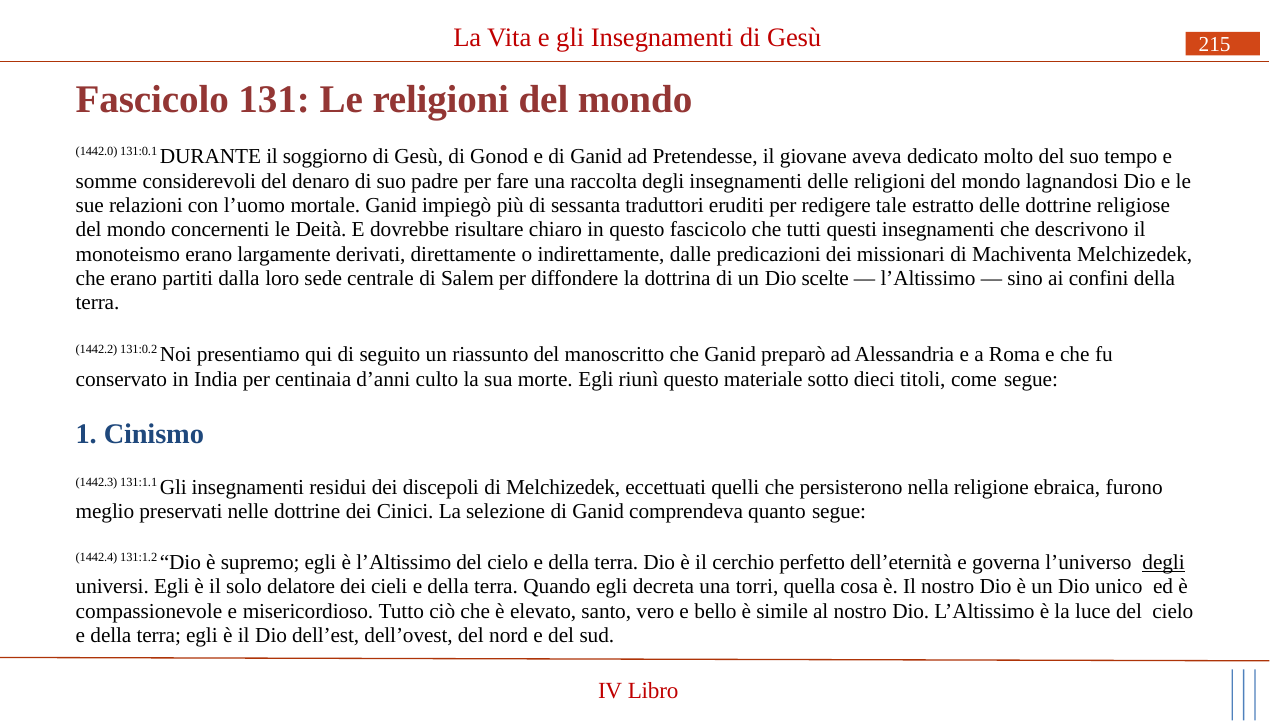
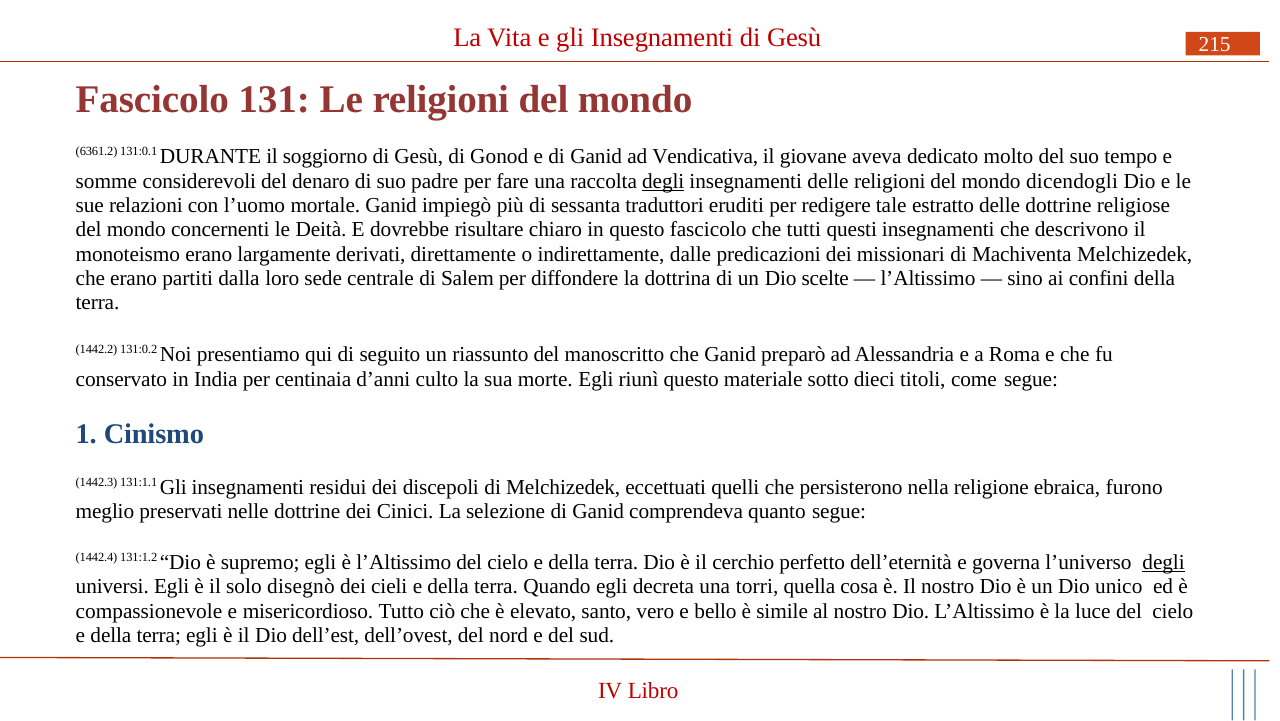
1442.0: 1442.0 -> 6361.2 (97, 152)
Pretendesse: Pretendesse -> Vendicativa (705, 157)
degli underline: none -> present (663, 181)
lagnandosi: lagnandosi -> dicendogli (1072, 181)
delatore: delatore -> disegnò (301, 587)
